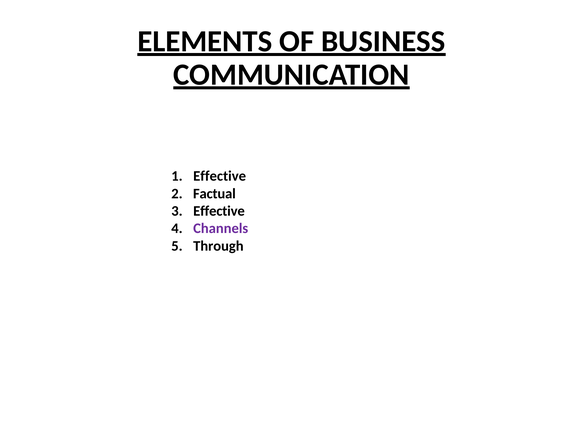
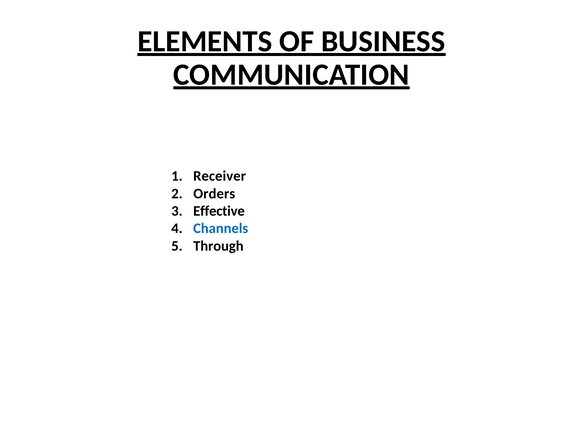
Effective: Effective -> Receiver (220, 176)
Factual: Factual -> Orders (214, 194)
Channels colour: purple -> blue (221, 229)
